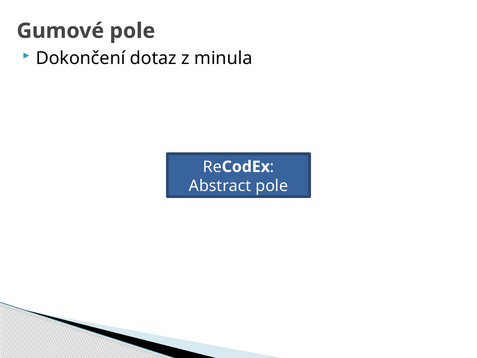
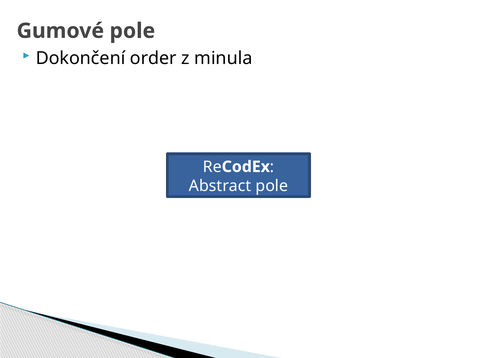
dotaz: dotaz -> order (153, 58)
